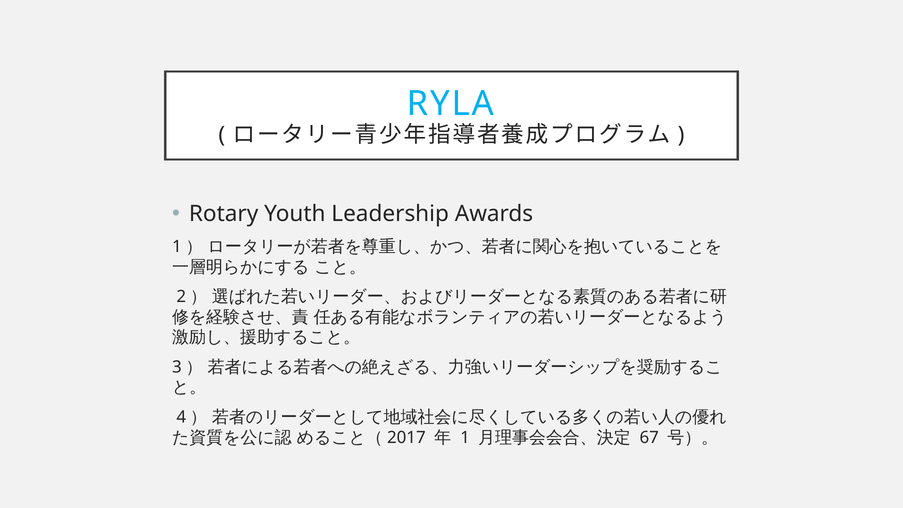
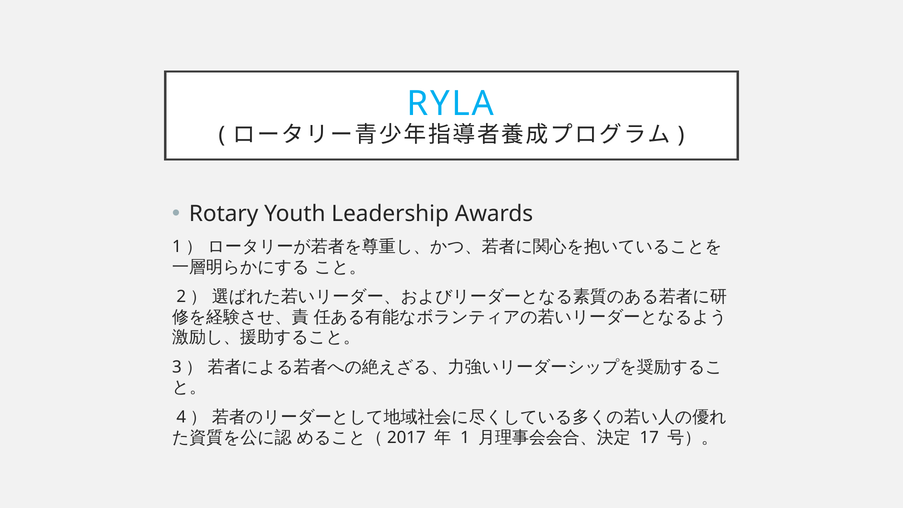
67: 67 -> 17 (649, 437)
